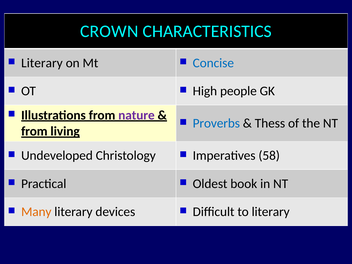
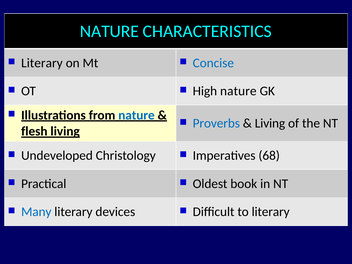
CROWN: CROWN -> NATURE (109, 31)
High people: people -> nature (238, 91)
nature colour: purple -> blue (136, 115)
Thess: Thess -> Living (270, 123)
from: from -> flesh (34, 131)
58: 58 -> 68 (269, 156)
Many colour: orange -> blue (36, 212)
